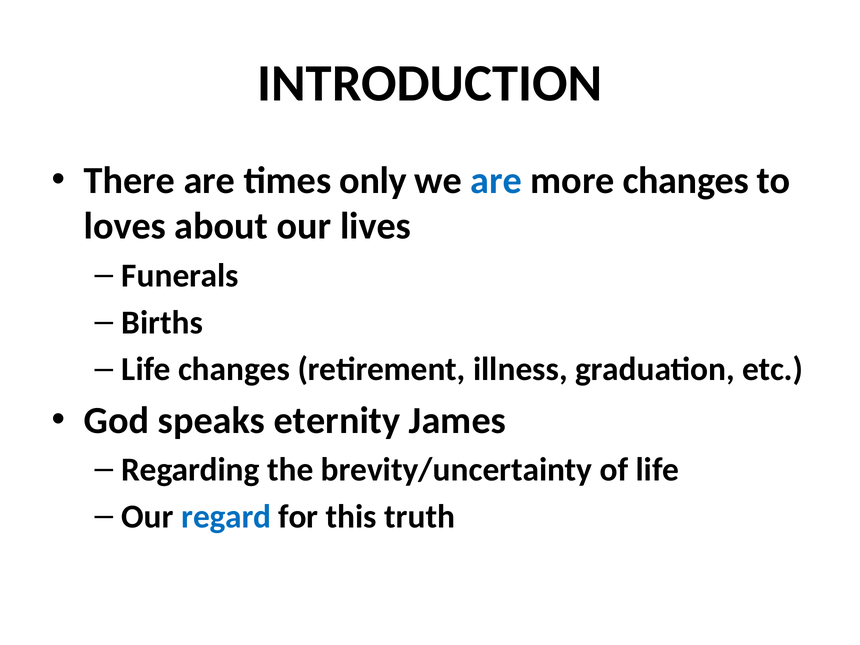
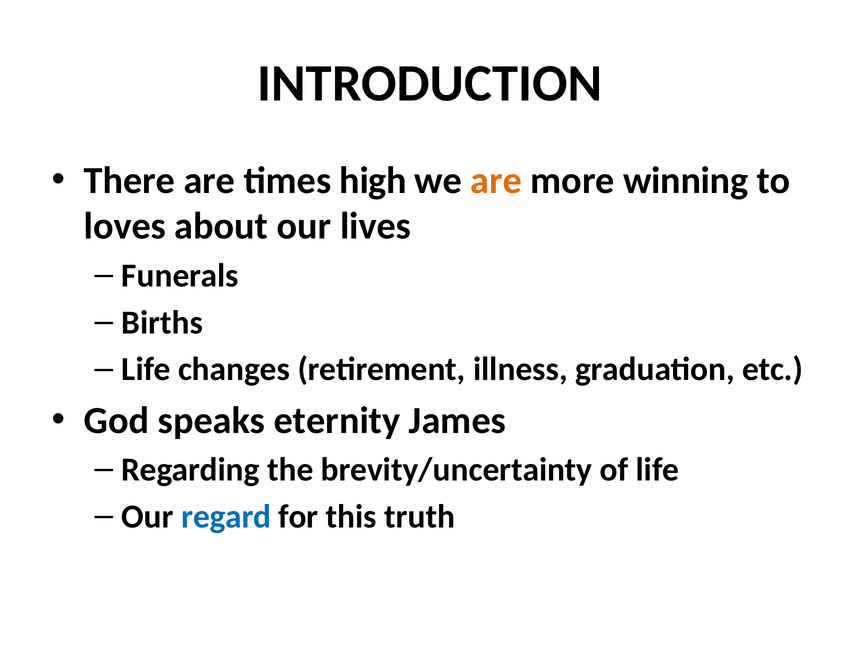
only: only -> high (373, 180)
are colour: blue -> orange (496, 180)
more changes: changes -> winning (686, 180)
